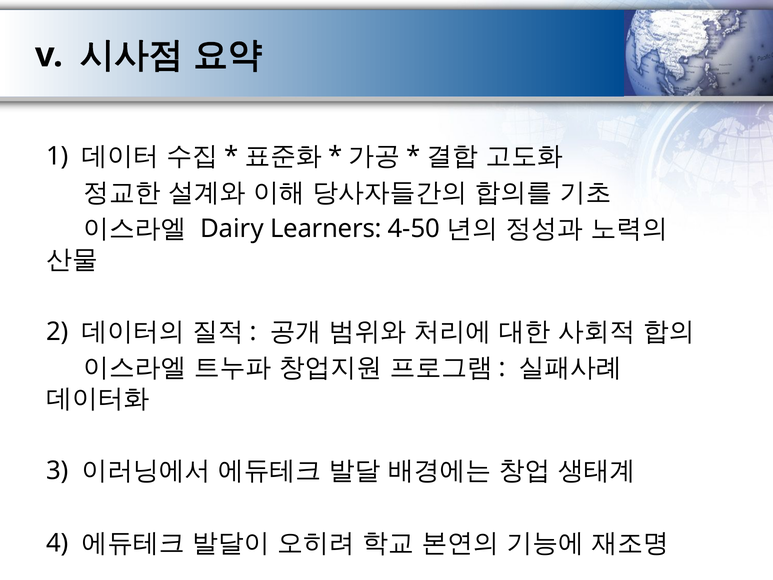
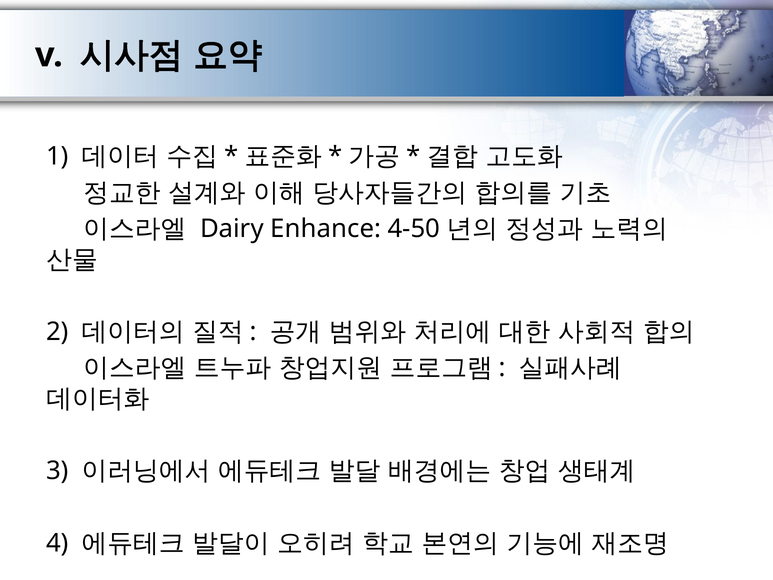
Learners: Learners -> Enhance (326, 228)
